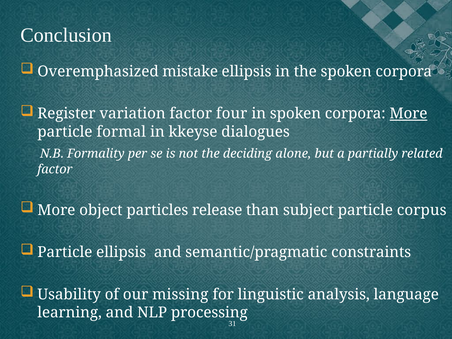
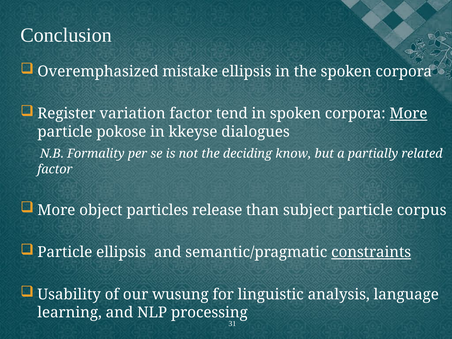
four: four -> tend (232, 114)
formal: formal -> pokose (121, 132)
alone: alone -> know (293, 154)
constraints underline: none -> present (371, 252)
missing: missing -> wusung (180, 294)
